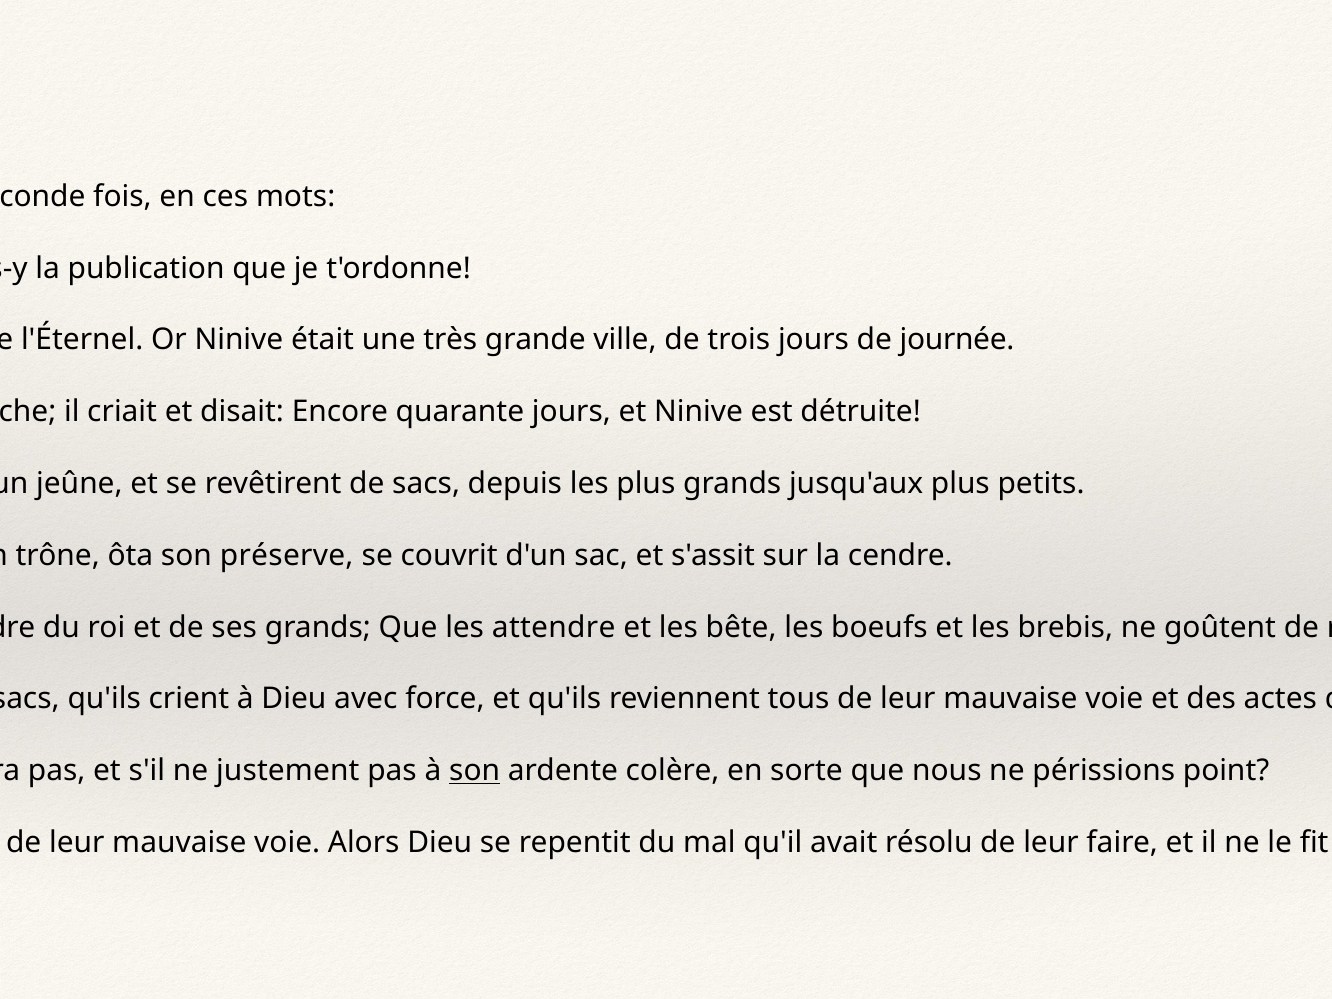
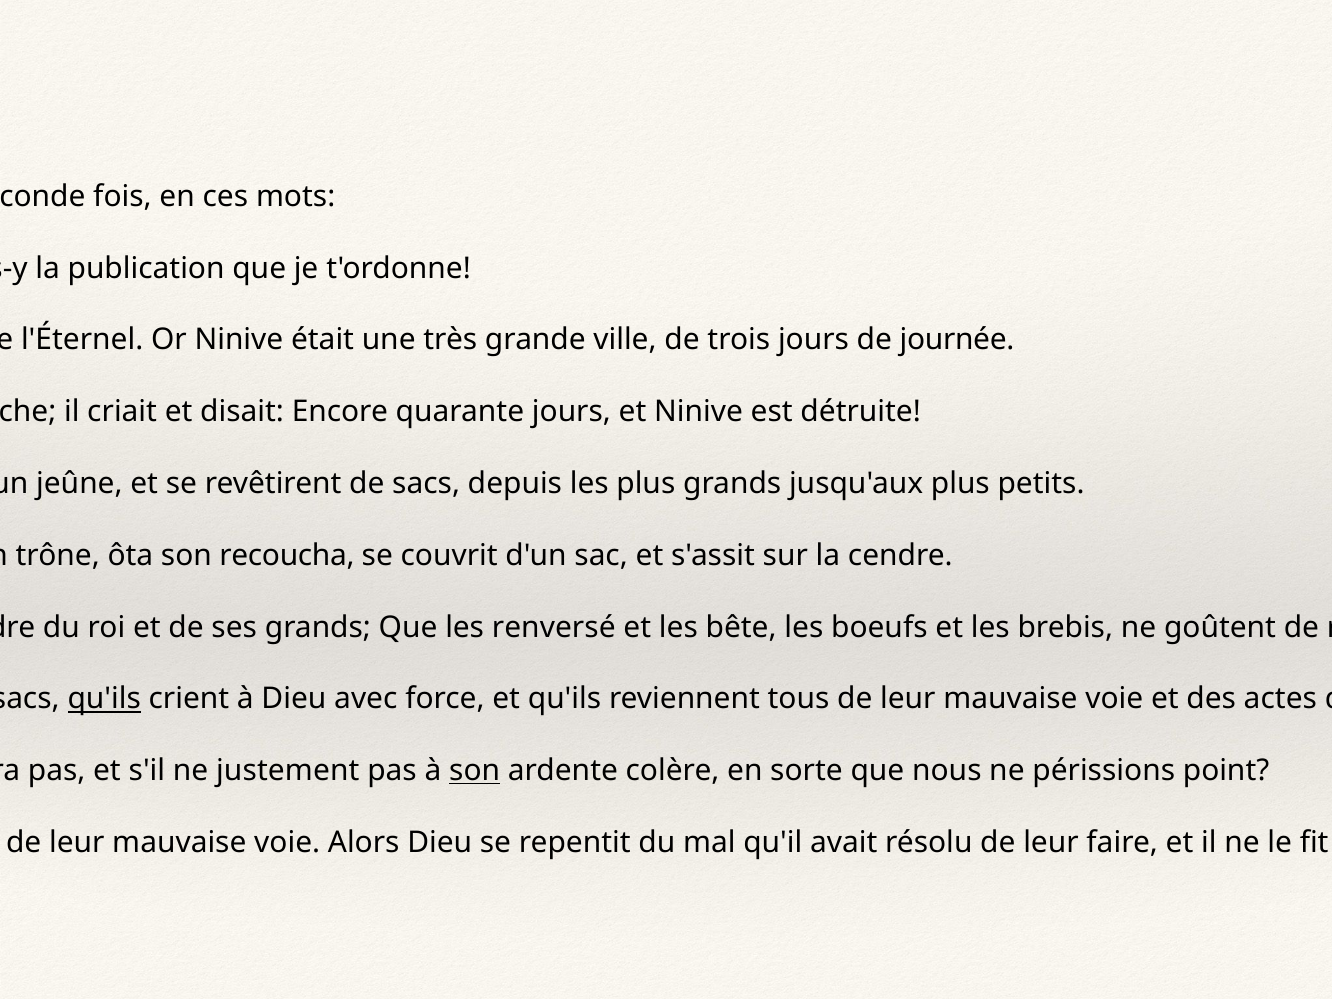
préserve: préserve -> recoucha (287, 555)
attendre: attendre -> renversé (554, 627)
qu'ils underline: none -> present (104, 699)
